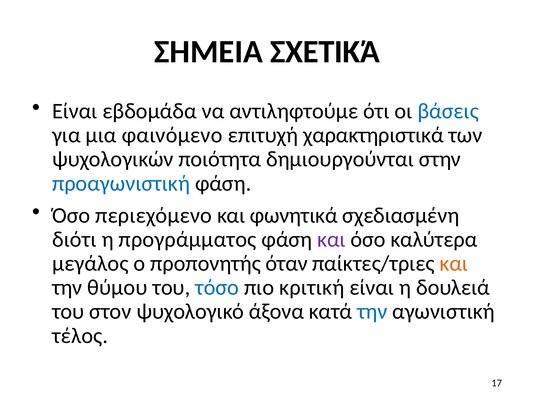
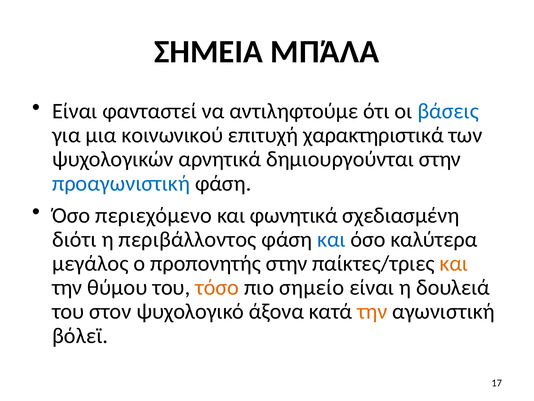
ΣΧΕΤΙΚΆ: ΣΧΕΤΙΚΆ -> ΜΠΆΛΑ (325, 52)
εβδομάδα: εβδομάδα -> φανταστεί (150, 111)
φαινόμενο: φαινόμενο -> κοινωνικού (172, 135)
ποιότητα: ποιότητα -> αρνητικά (220, 159)
προγράμματος: προγράμματος -> περιβάλλοντος (188, 239)
και colour: purple -> blue (331, 239)
προπονητής όταν: όταν -> στην (287, 263)
τόσο colour: blue -> orange (217, 287)
κριτική: κριτική -> σημείο (312, 287)
την colour: blue -> orange (372, 311)
τέλος: τέλος -> βόλεϊ (80, 335)
